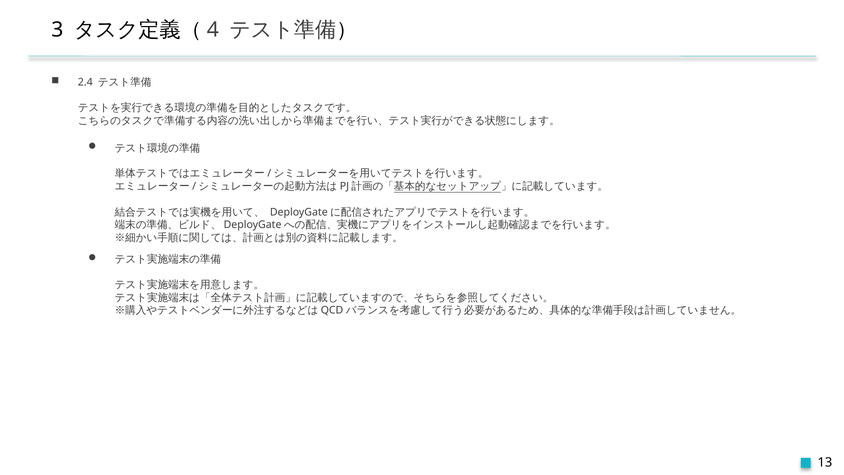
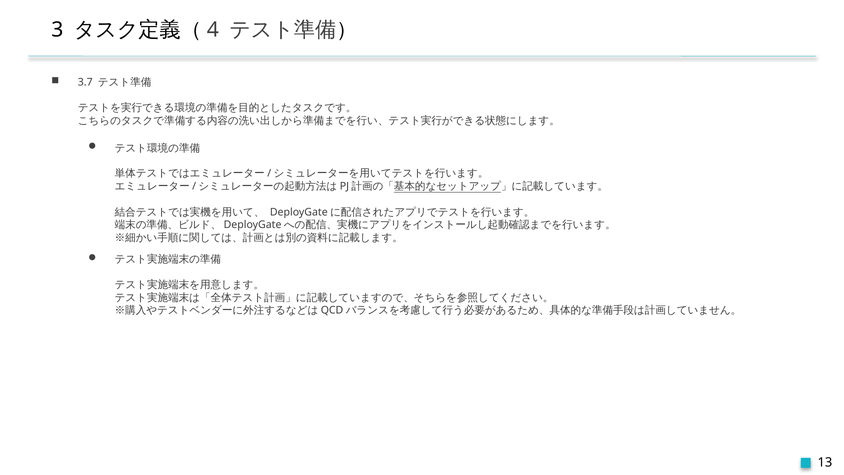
2.4: 2.4 -> 3.7 (85, 82)
